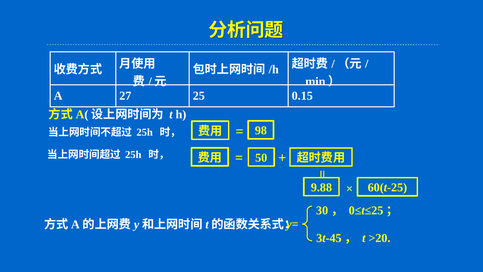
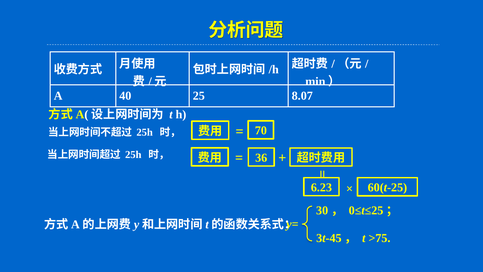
27: 27 -> 40 (125, 96)
0.15: 0.15 -> 8.07 (302, 96)
98: 98 -> 70 (261, 131)
50: 50 -> 36 (261, 158)
9.88: 9.88 -> 6.23 (321, 187)
>20: >20 -> >75 (379, 238)
